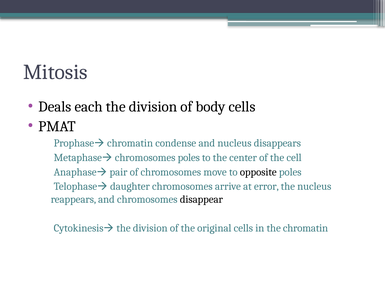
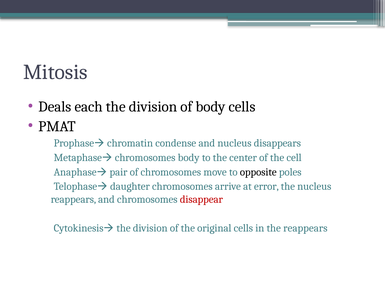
chromosomes poles: poles -> body (189, 157)
disappear colour: black -> red (201, 199)
the chromatin: chromatin -> reappears (305, 228)
